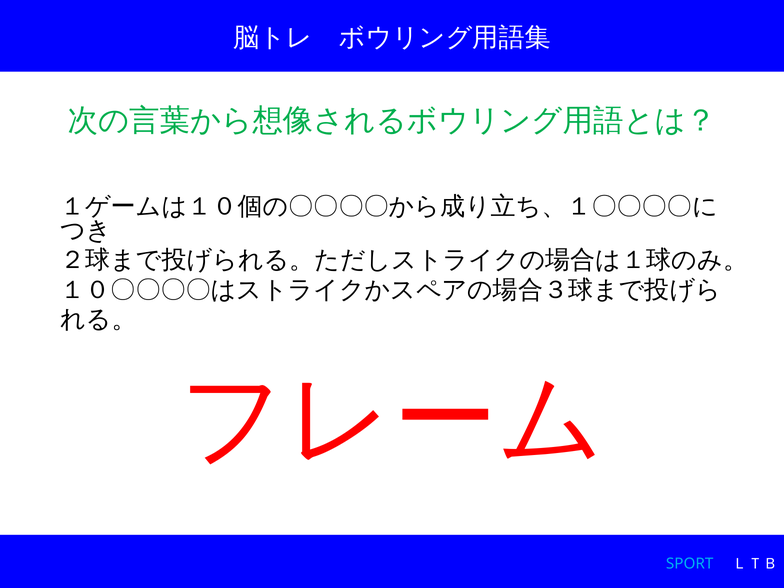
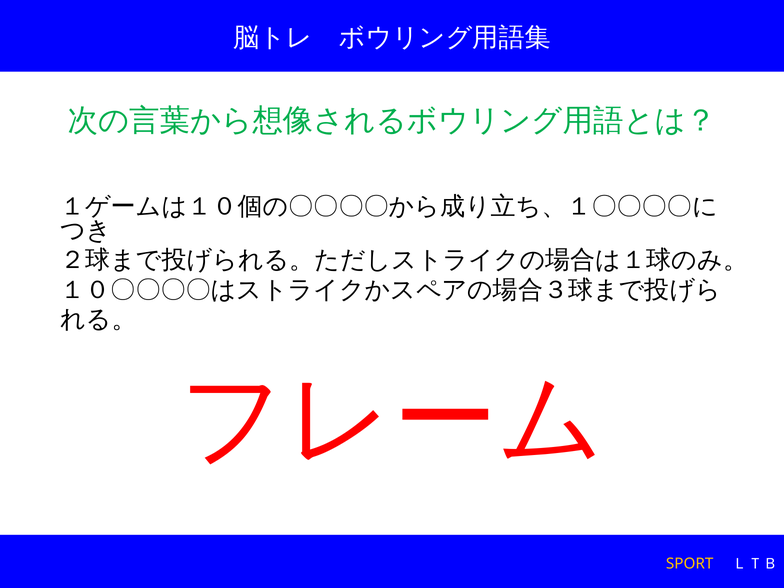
SPORT colour: light blue -> yellow (690, 564)
